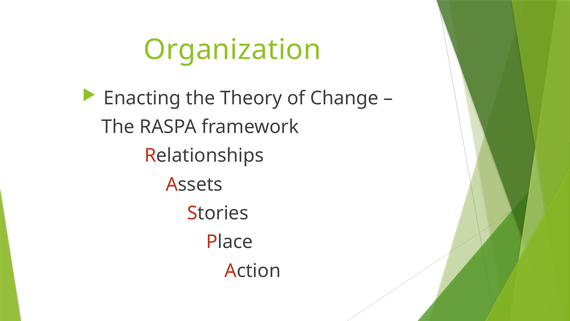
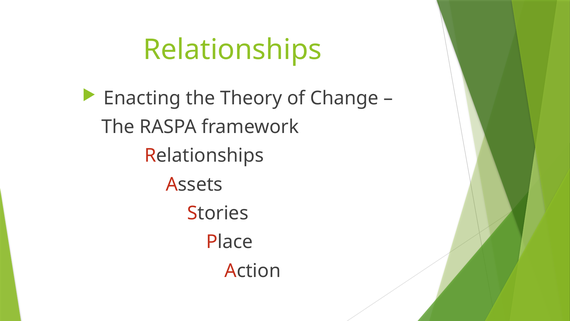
Organization: Organization -> Relationships (233, 50)
